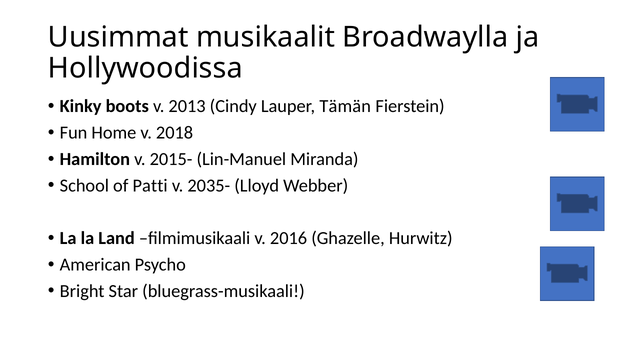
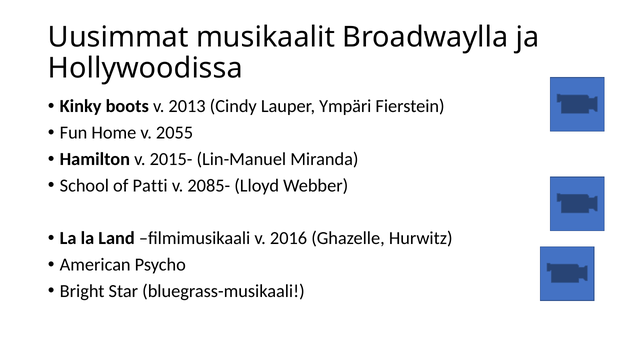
Tämän: Tämän -> Ympäri (345, 106)
2018: 2018 -> 2055 (175, 133)
2035-: 2035- -> 2085- (209, 185)
